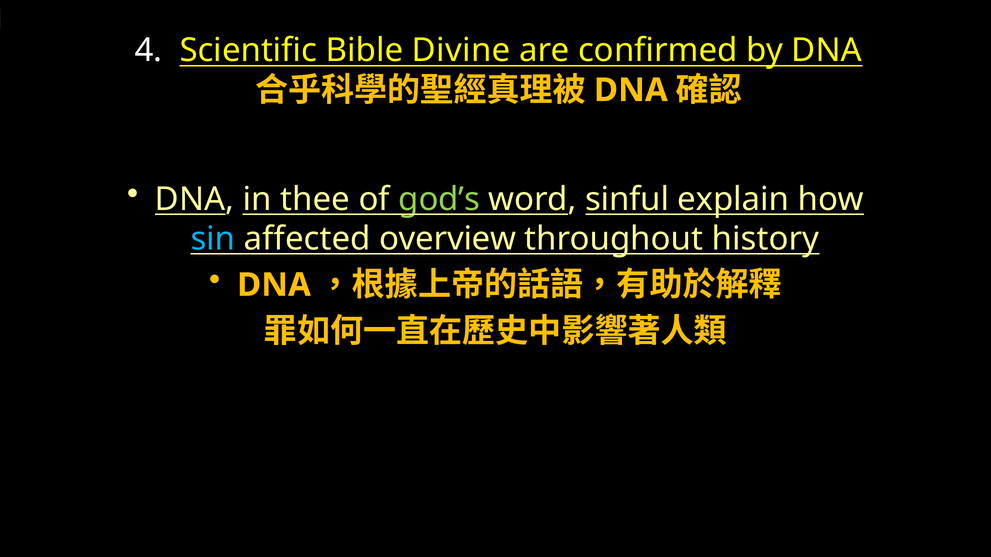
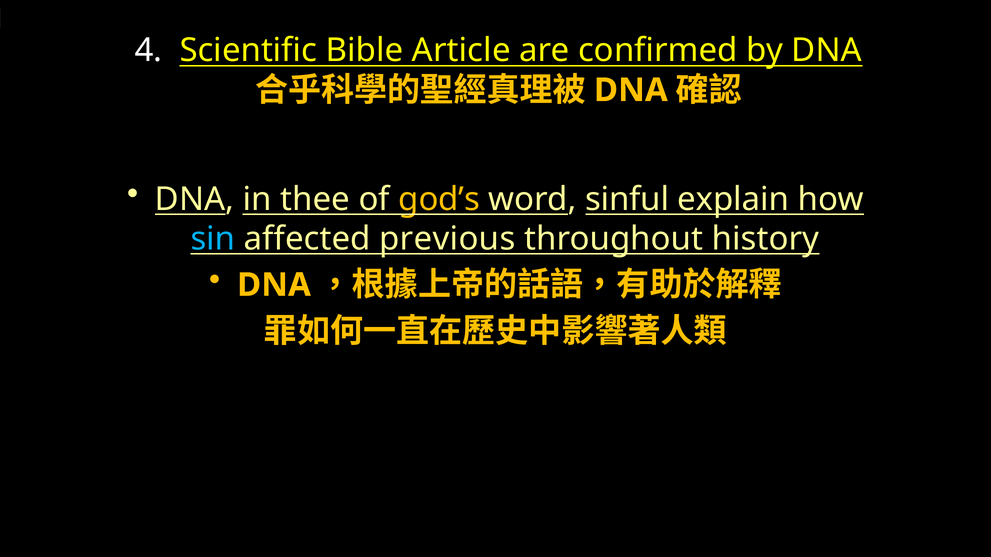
Divine: Divine -> Article (461, 51)
god’s colour: light green -> yellow (439, 199)
overview: overview -> previous (447, 239)
